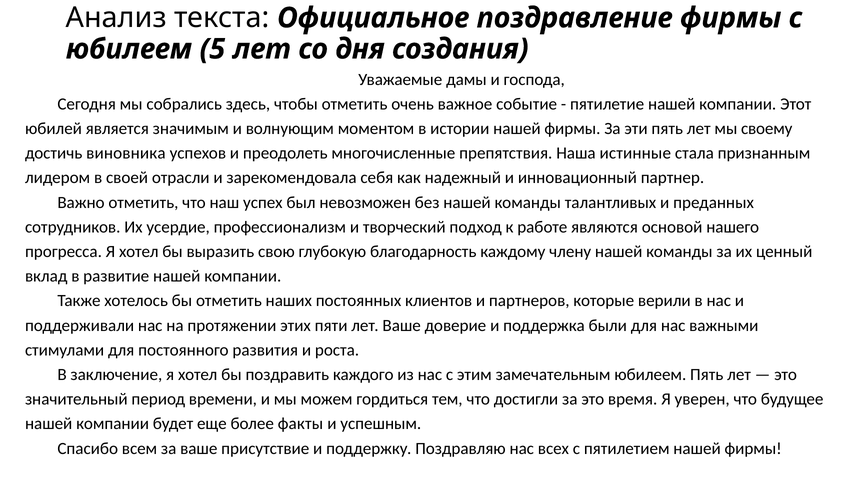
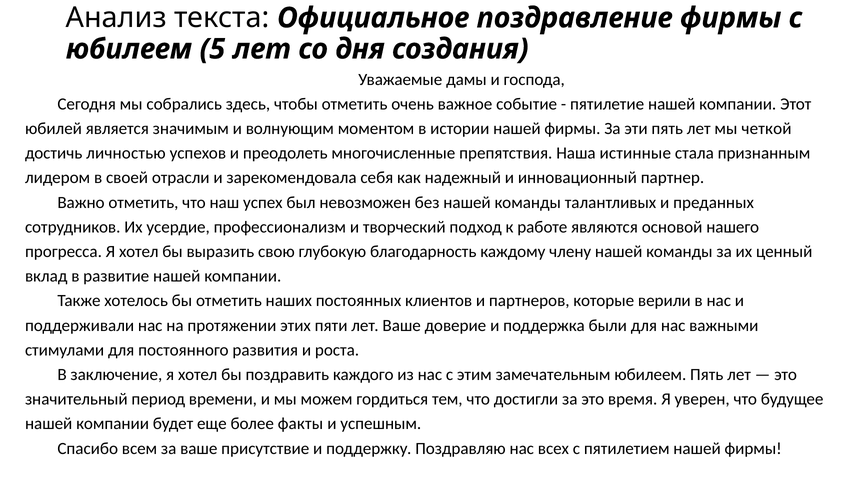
своему: своему -> четкой (767, 129)
виновника: виновника -> личностью (126, 153)
